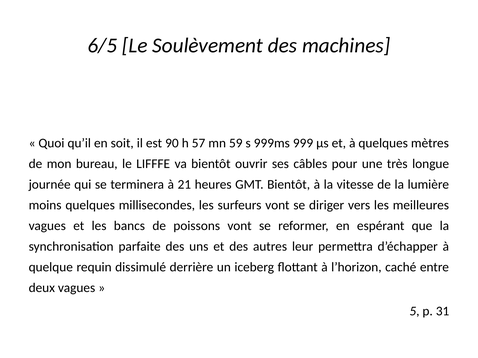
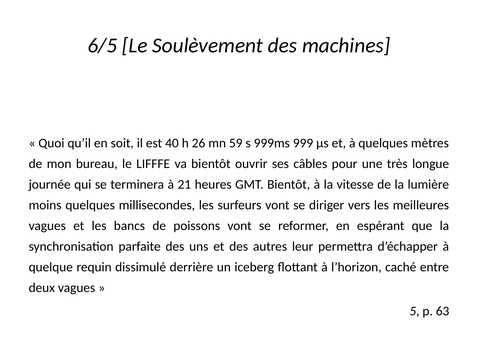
90: 90 -> 40 (172, 143)
57: 57 -> 26 (199, 143)
31: 31 -> 63 (443, 312)
